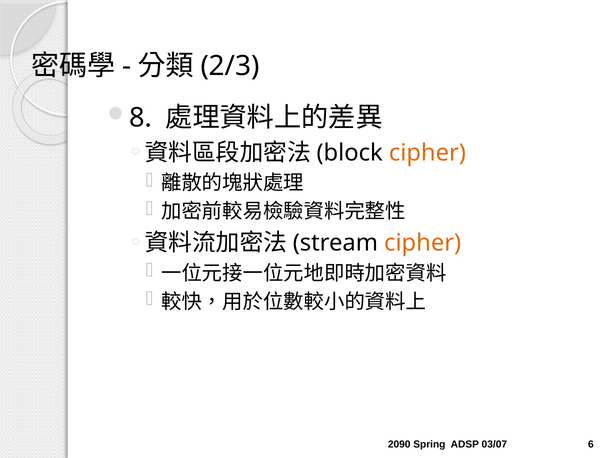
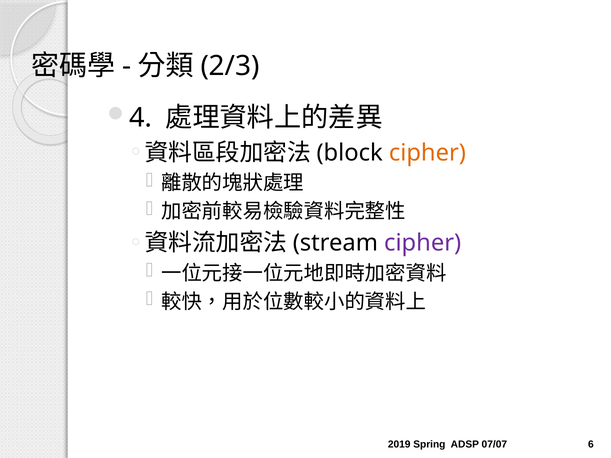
8: 8 -> 4 (141, 118)
cipher colour: orange -> purple (423, 243)
2090: 2090 -> 2019 (399, 445)
03/07: 03/07 -> 07/07 (494, 445)
